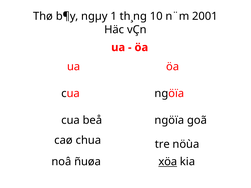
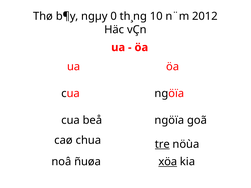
1: 1 -> 0 (114, 16)
2001: 2001 -> 2012 (205, 16)
tre underline: none -> present (162, 144)
